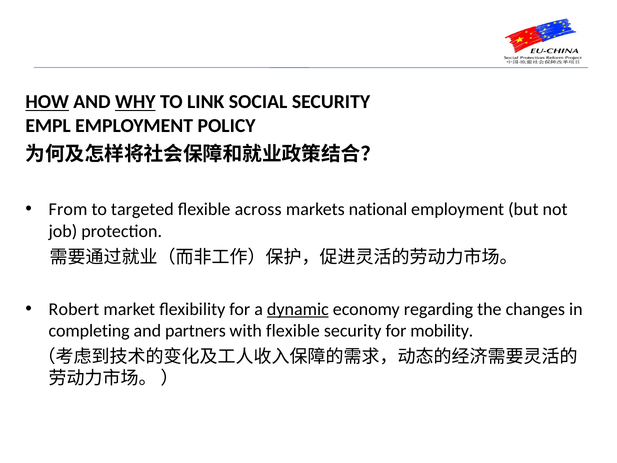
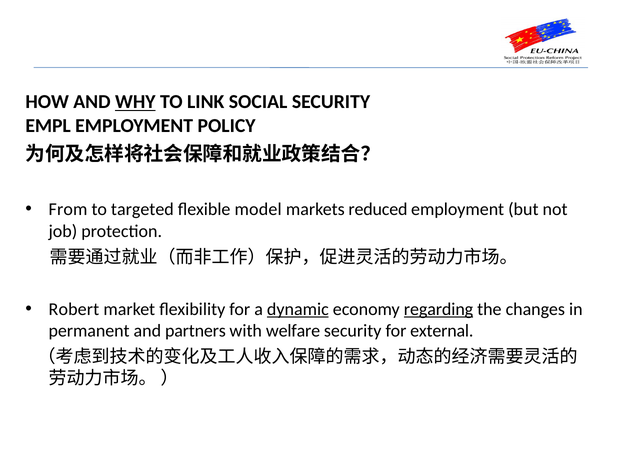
HOW underline: present -> none (47, 102)
across: across -> model (258, 209)
national: national -> reduced (378, 209)
regarding underline: none -> present (439, 309)
completing: completing -> permanent (89, 331)
with flexible: flexible -> welfare (293, 331)
mobility: mobility -> external (442, 331)
